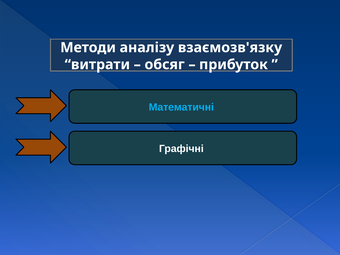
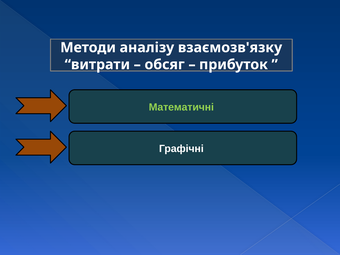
Математичні colour: light blue -> light green (181, 107)
